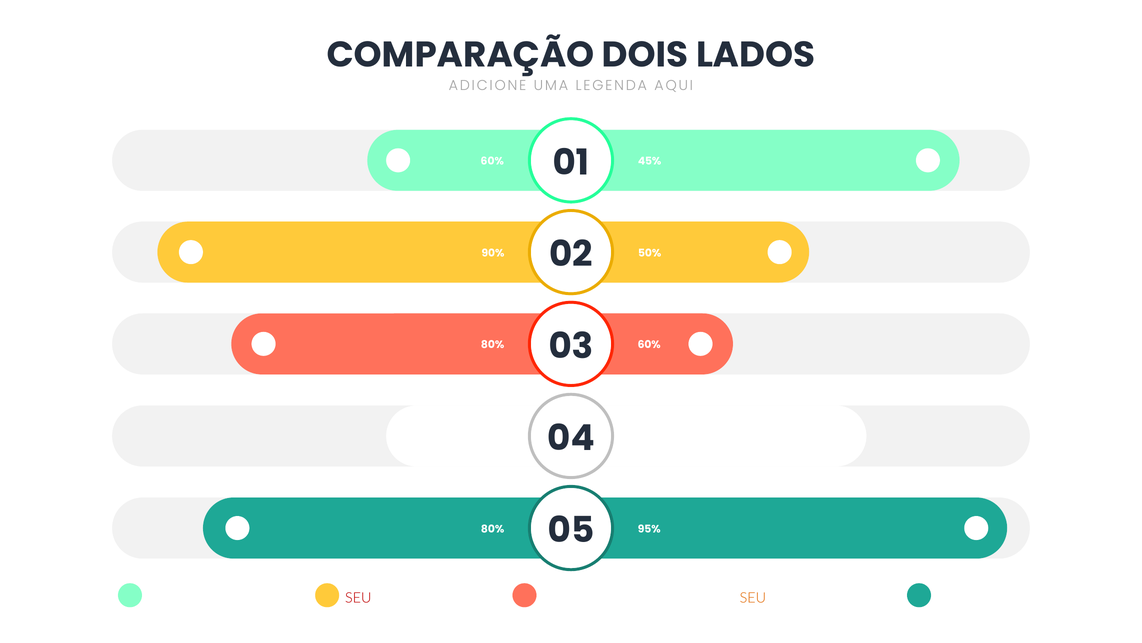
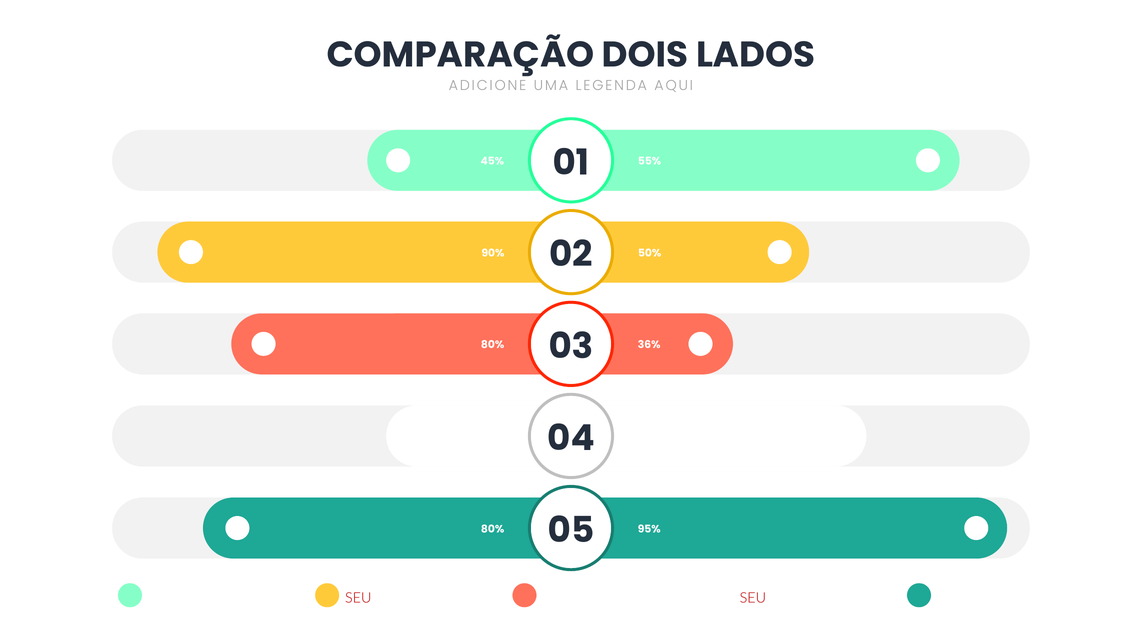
60%: 60% -> 45% (492, 161)
45%: 45% -> 55% (650, 161)
60%: 60% -> 36% (649, 345)
SEU colour: orange -> red (753, 598)
